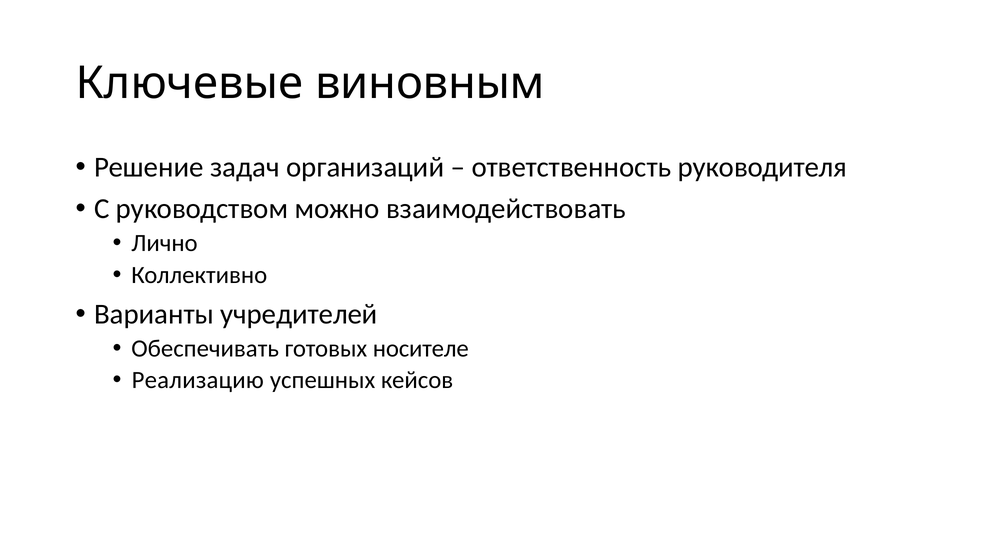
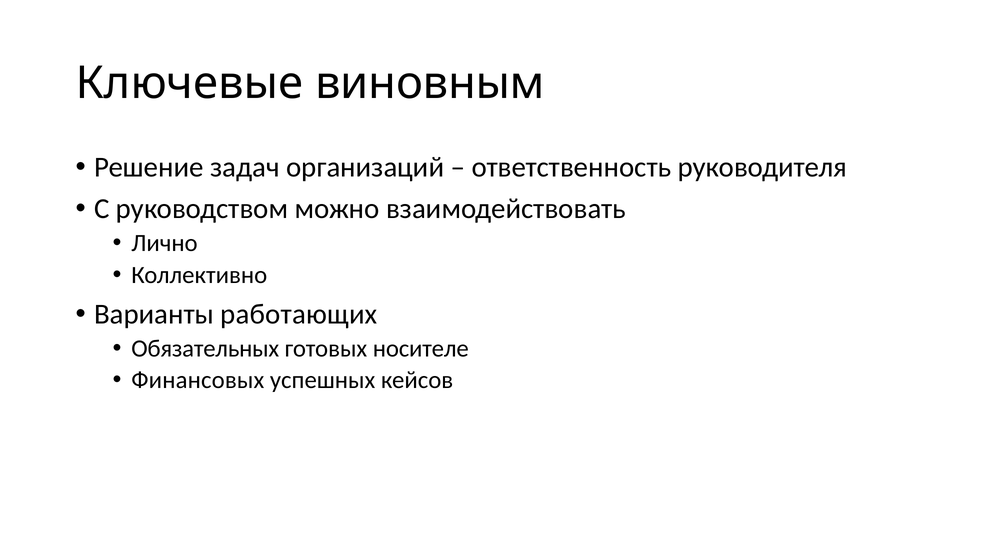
учредителей: учредителей -> работающих (299, 314)
Обеспечивать: Обеспечивать -> Обязательных (205, 349)
Реализацию: Реализацию -> Финансовых (198, 381)
